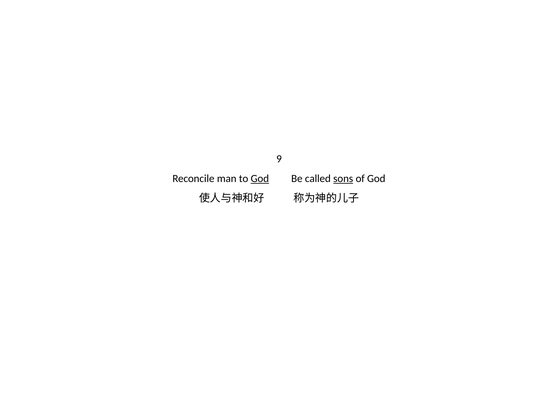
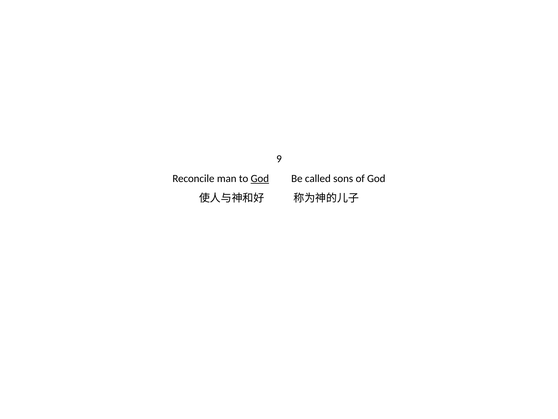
sons underline: present -> none (343, 178)
